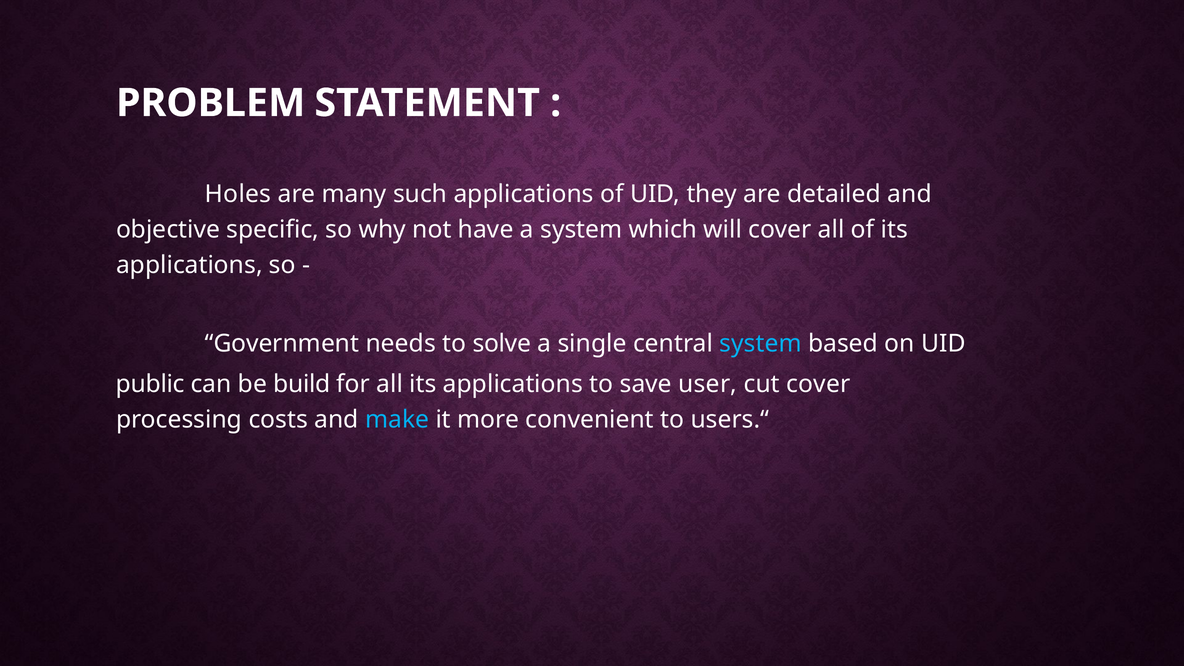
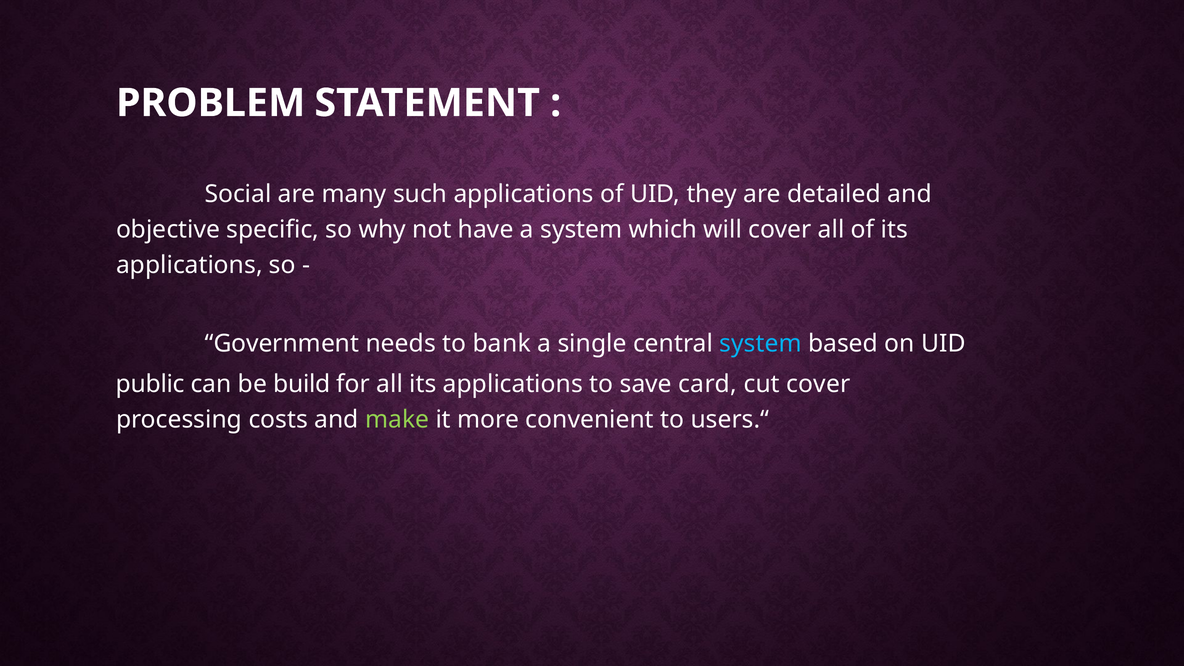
Holes: Holes -> Social (238, 194)
solve: solve -> bank (502, 344)
user: user -> card (708, 384)
make colour: light blue -> light green (397, 420)
